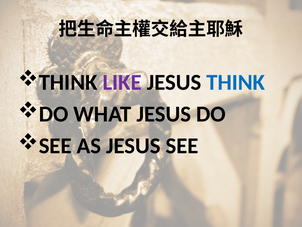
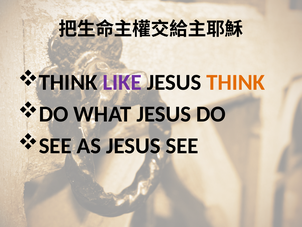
THINK colour: blue -> orange (236, 82)
